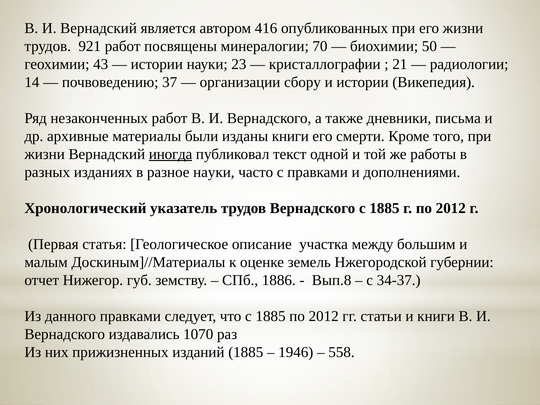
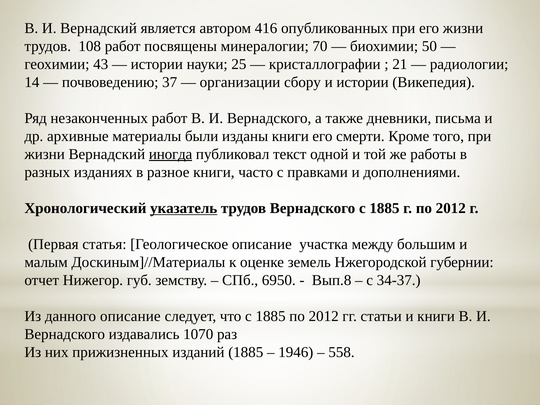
921: 921 -> 108 (90, 46)
23: 23 -> 25 (239, 64)
разное науки: науки -> книги (214, 172)
указатель underline: none -> present (184, 208)
1886: 1886 -> 6950 (279, 280)
данного правками: правками -> описание (130, 316)
